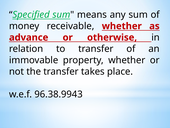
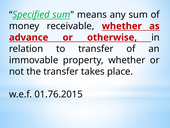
96.38.9943: 96.38.9943 -> 01.76.2015 (59, 94)
